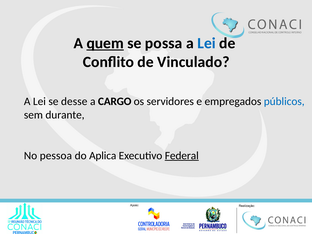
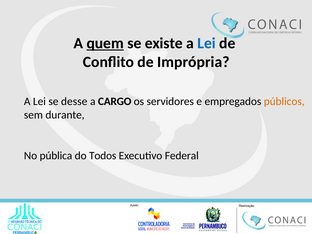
possa: possa -> existe (164, 43)
Vinculado: Vinculado -> Imprópria (193, 62)
públicos colour: blue -> orange (284, 102)
pessoa: pessoa -> pública (56, 156)
Aplica: Aplica -> Todos (103, 156)
Federal underline: present -> none (182, 156)
